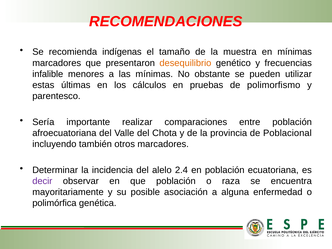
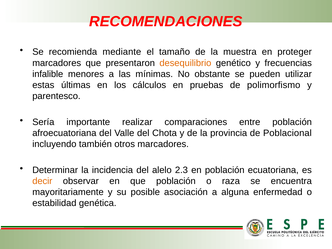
indígenas: indígenas -> mediante (122, 52)
en mínimas: mínimas -> proteger (295, 52)
2.4: 2.4 -> 2.3 (181, 170)
decir colour: purple -> orange (42, 181)
polimórfica: polimórfica -> estabilidad (54, 203)
